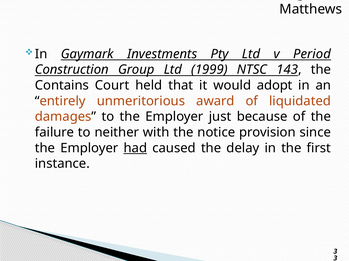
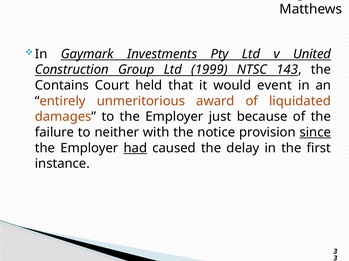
Period: Period -> United (312, 54)
adopt: adopt -> event (275, 86)
since underline: none -> present (315, 133)
